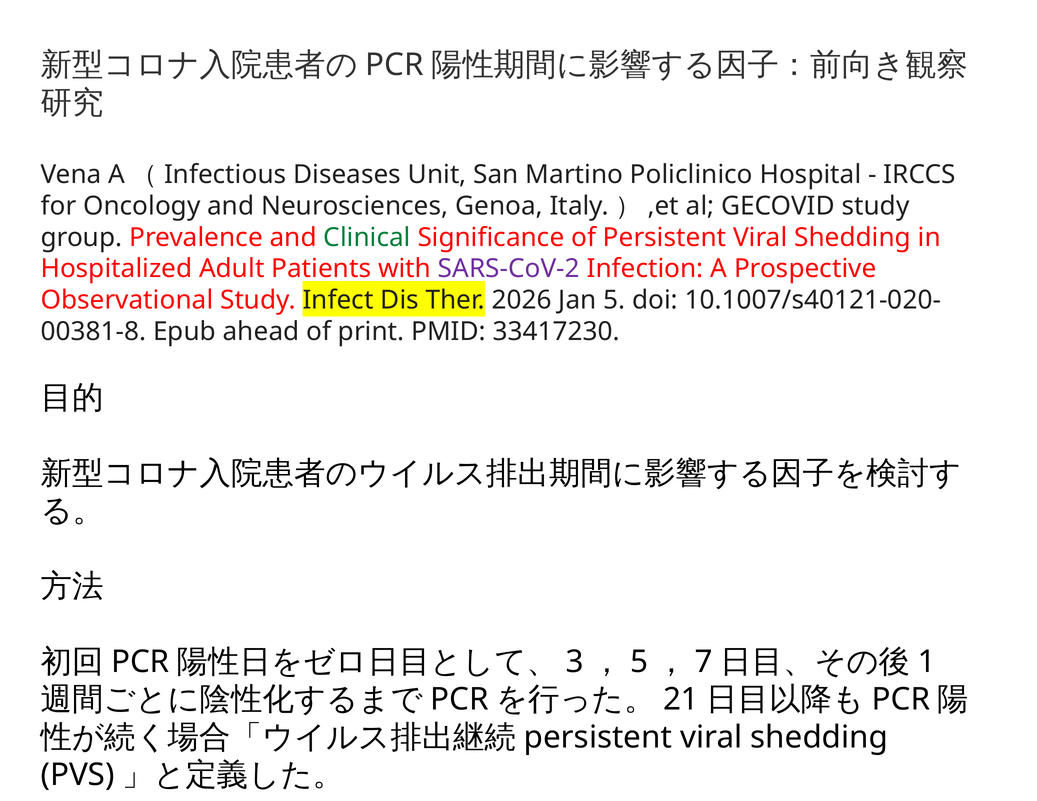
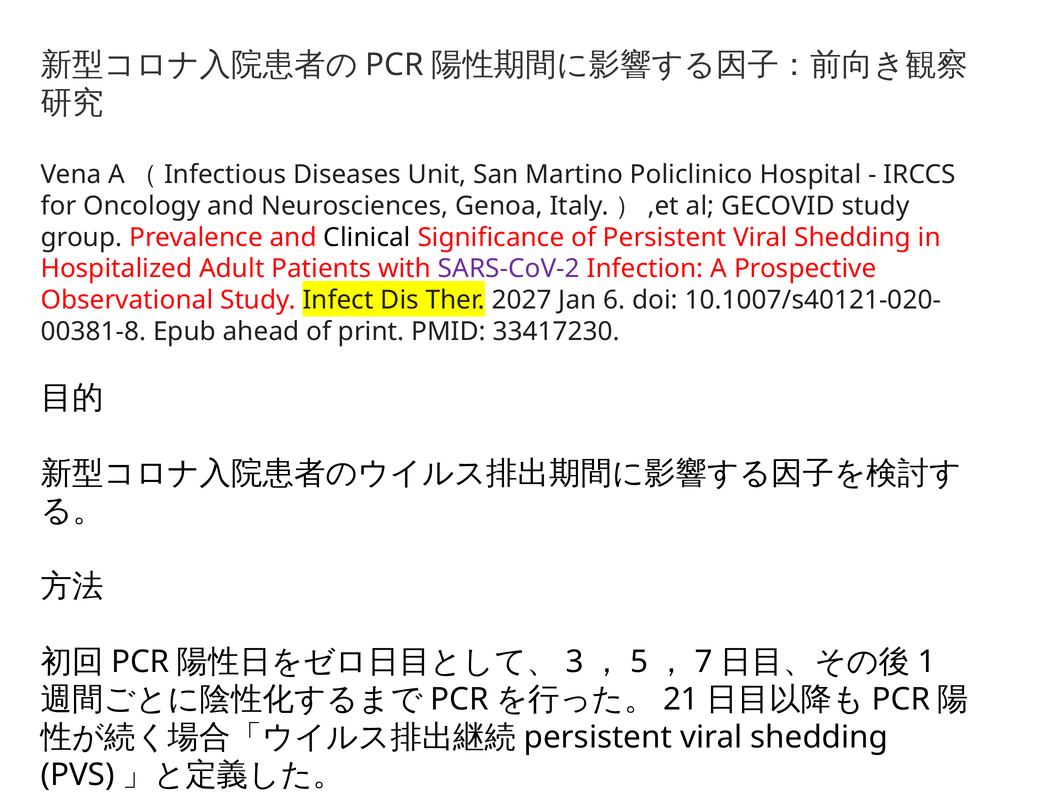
Clinical colour: green -> black (367, 237)
2026: 2026 -> 2027 (522, 300)
Jan 5: 5 -> 6 (614, 300)
